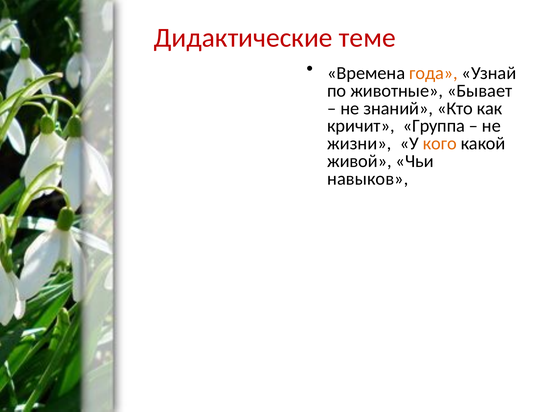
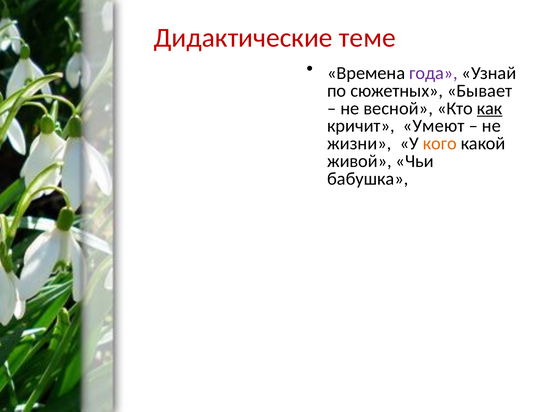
года colour: orange -> purple (433, 73)
животные: животные -> сюжетных (397, 91)
знаний: знаний -> весной (398, 108)
как underline: none -> present (490, 108)
Группа: Группа -> Умеют (434, 126)
навыков: навыков -> бабушка (368, 179)
